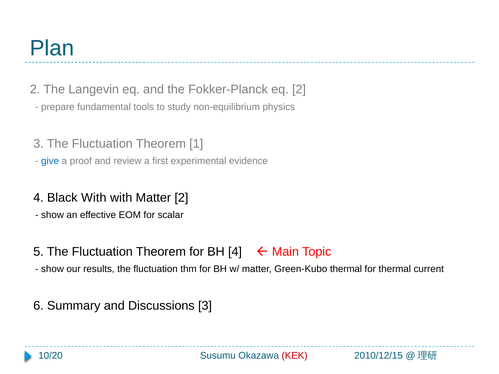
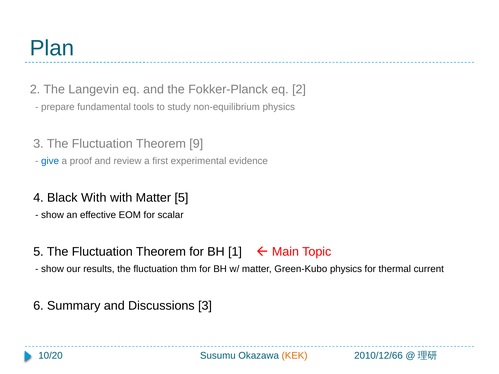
1: 1 -> 9 (196, 144)
Matter 2: 2 -> 5 (181, 198)
BH 4: 4 -> 1 (235, 252)
Green-Kubo thermal: thermal -> physics (346, 269)
KEK colour: red -> orange (295, 356)
2010/12/15: 2010/12/15 -> 2010/12/66 (378, 356)
